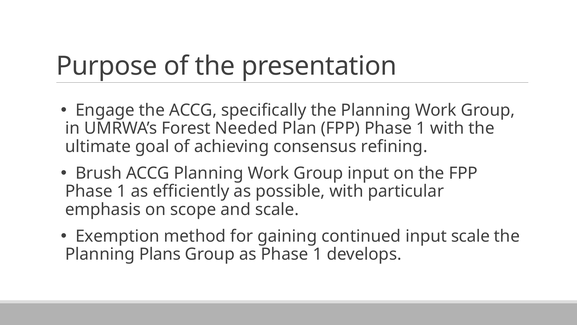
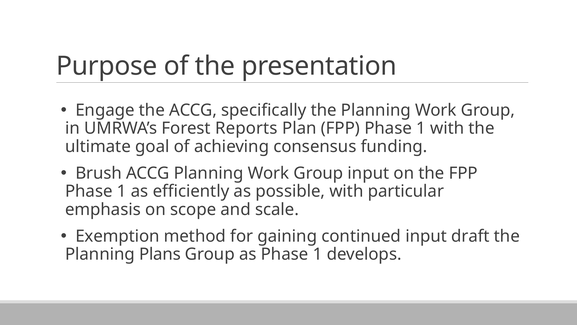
Needed: Needed -> Reports (246, 128)
refining: refining -> funding (394, 146)
input scale: scale -> draft (470, 236)
